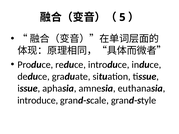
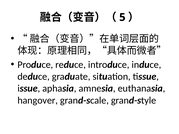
introduce: introduce -> hangover (38, 101)
